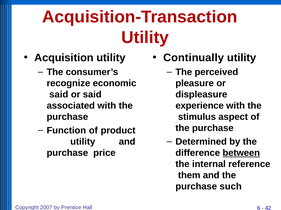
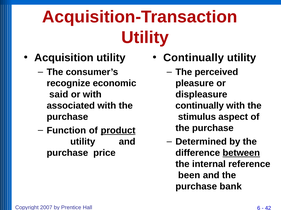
or said: said -> with (92, 95)
experience: experience -> continually (200, 106)
product underline: none -> present (118, 131)
them: them -> been (189, 176)
such: such -> bank (231, 187)
